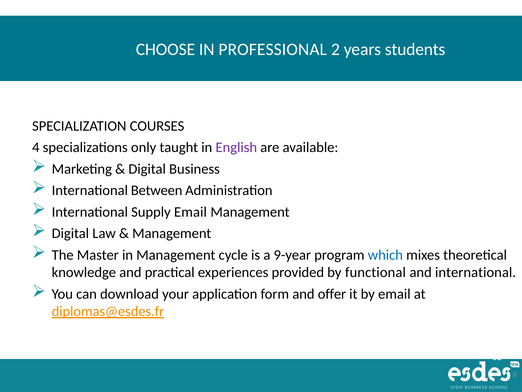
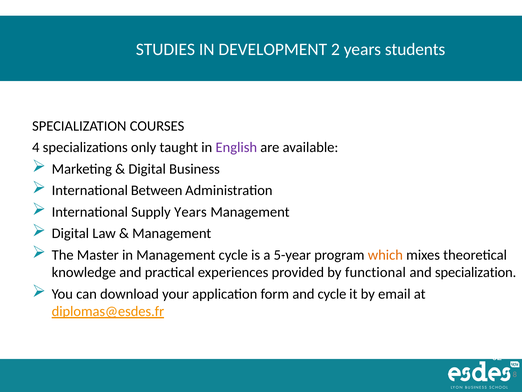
CHOOSE: CHOOSE -> STUDIES (165, 50)
PROFESSIONAL: PROFESSIONAL -> DEVELOPMENT (273, 50)
Supply Email: Email -> Years (190, 212)
9-year: 9-year -> 5-year (292, 255)
which colour: blue -> orange (385, 255)
and international: international -> specialization (476, 272)
and offer: offer -> cycle (332, 294)
